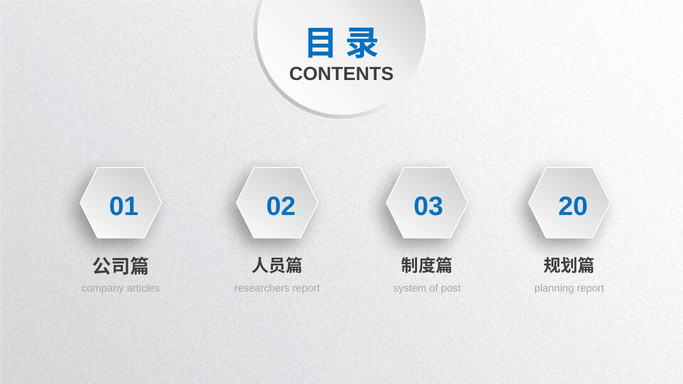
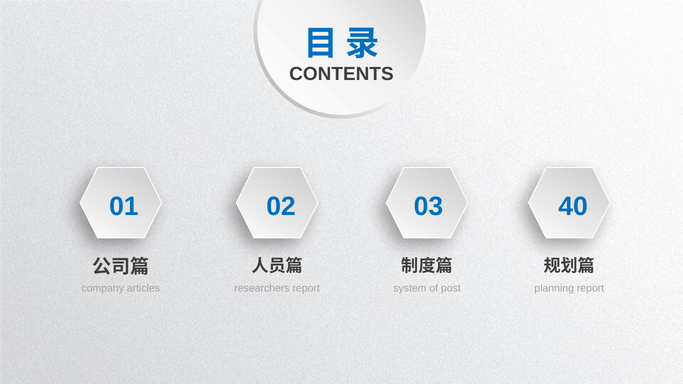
20: 20 -> 40 (573, 207)
